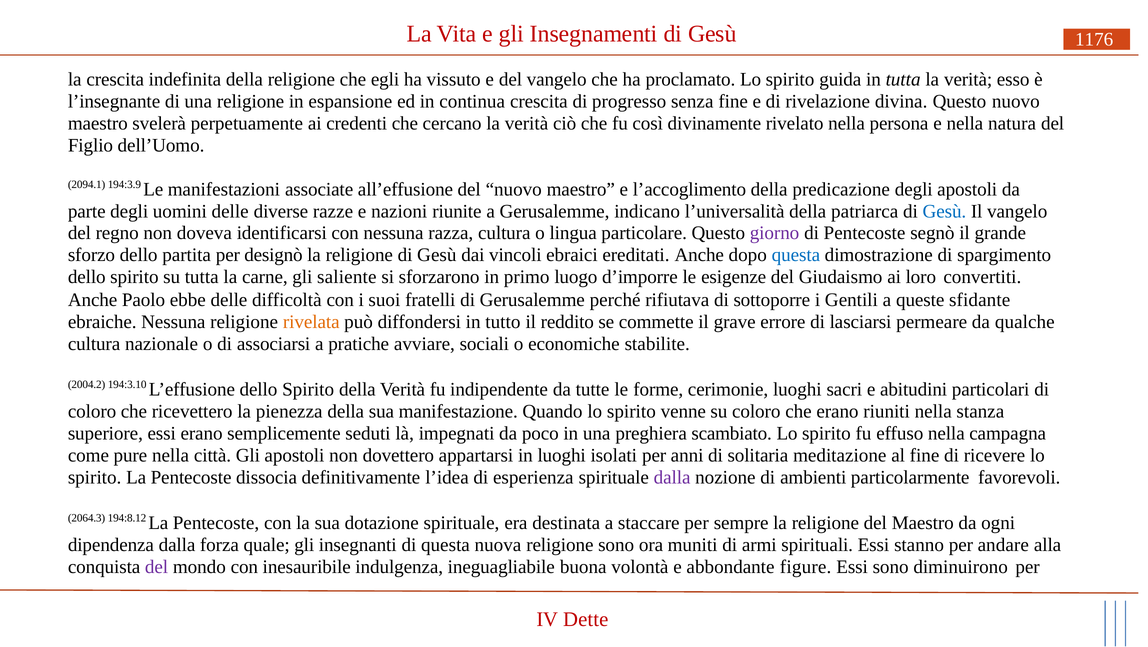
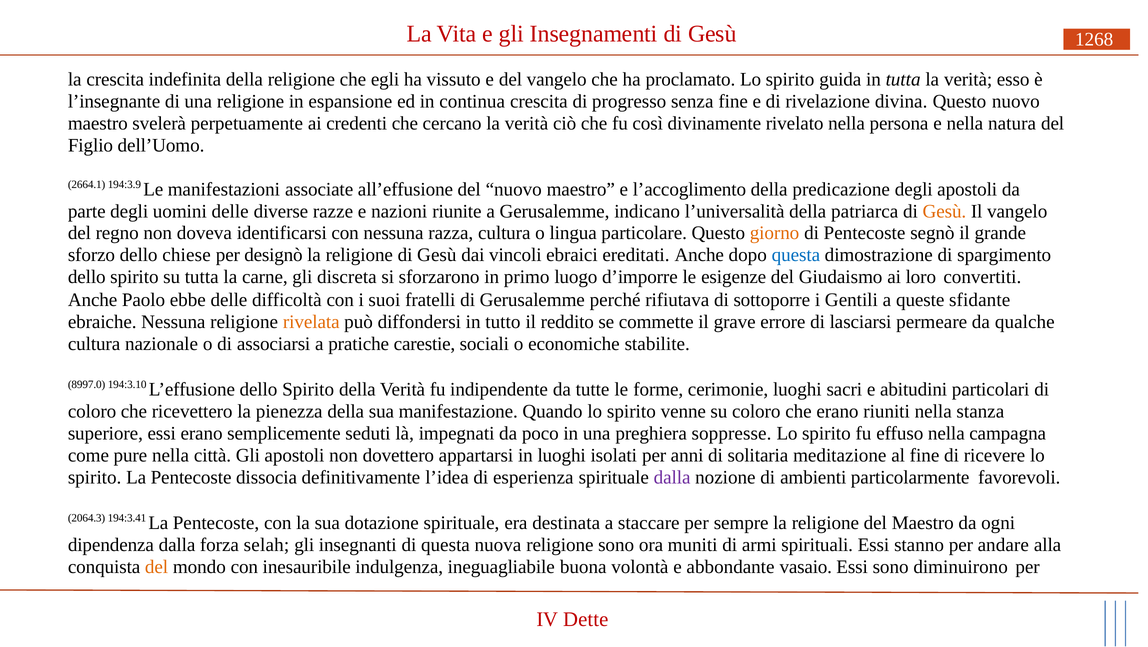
1176: 1176 -> 1268 (1094, 40)
2094.1: 2094.1 -> 2664.1 (87, 185)
Gesù colour: blue -> orange (944, 211)
giorno colour: purple -> orange (775, 233)
partita: partita -> chiese (187, 255)
saliente: saliente -> discreta (347, 277)
avviare: avviare -> carestie (425, 344)
2004.2: 2004.2 -> 8997.0 (87, 385)
scambiato: scambiato -> soppresse (731, 433)
194:8.12: 194:8.12 -> 194:3.41 (127, 518)
quale: quale -> selah (266, 544)
del colour: purple -> orange (157, 566)
figure: figure -> vasaio (806, 566)
